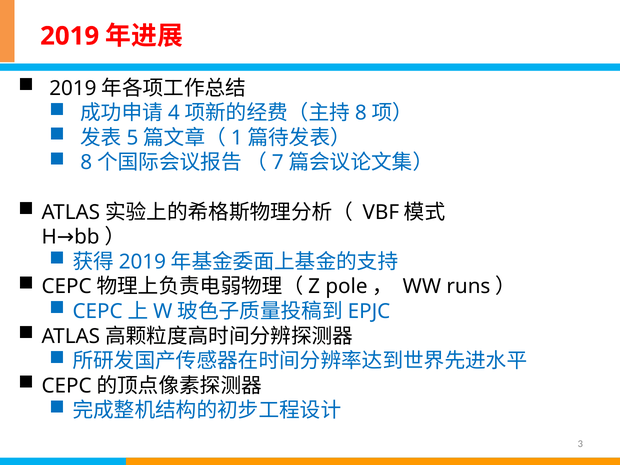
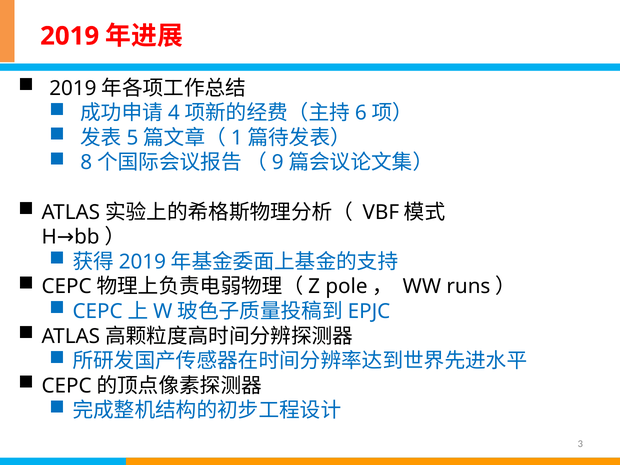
8: 8 -> 6 (361, 113)
7: 7 -> 9 (278, 163)
